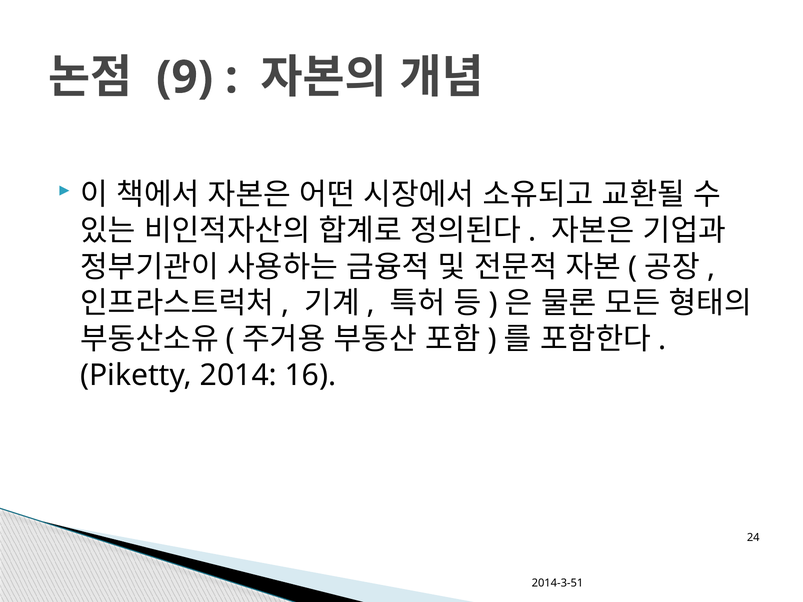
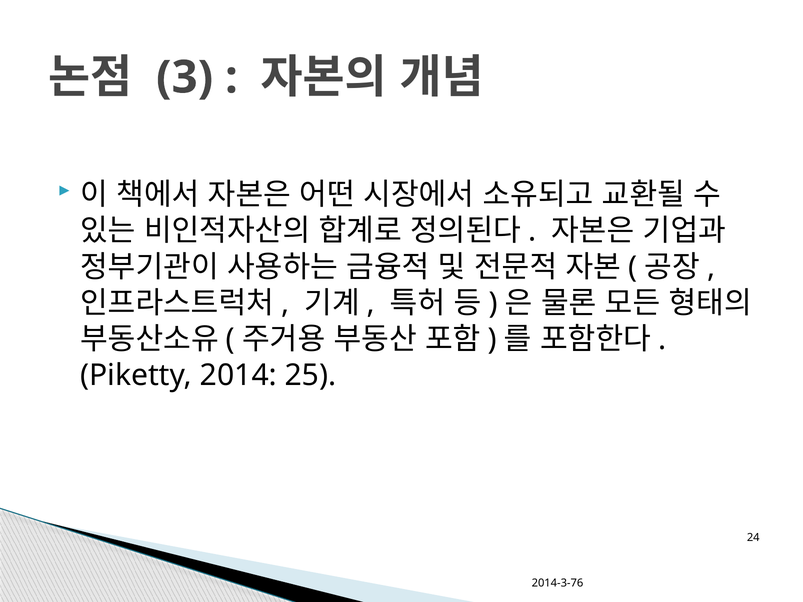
9: 9 -> 3 (185, 77)
16: 16 -> 25 (310, 376)
2014-3-51: 2014-3-51 -> 2014-3-76 (557, 583)
